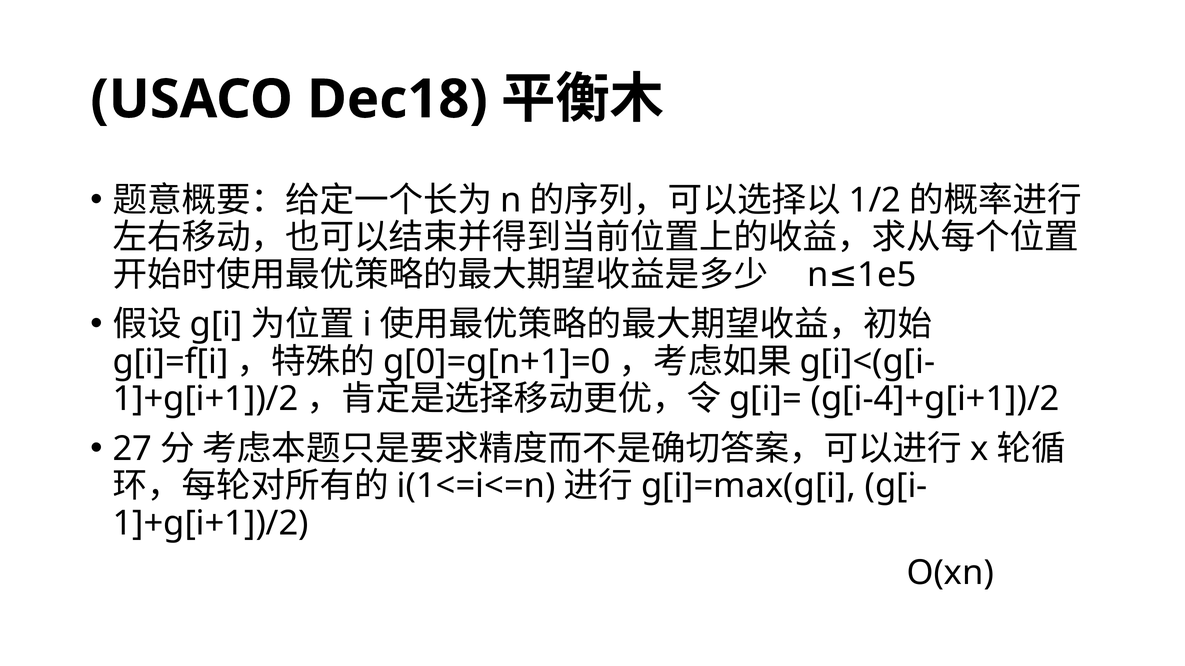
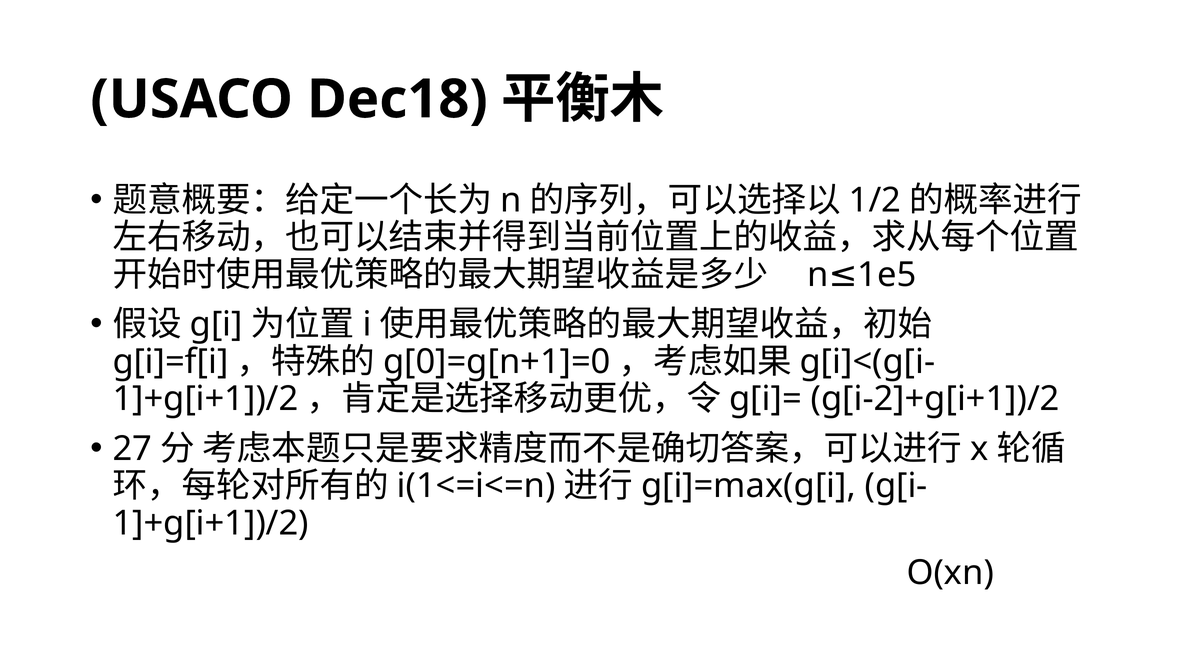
g[i-4]+g[i+1])/2: g[i-4]+g[i+1])/2 -> g[i-2]+g[i+1])/2 (935, 399)
